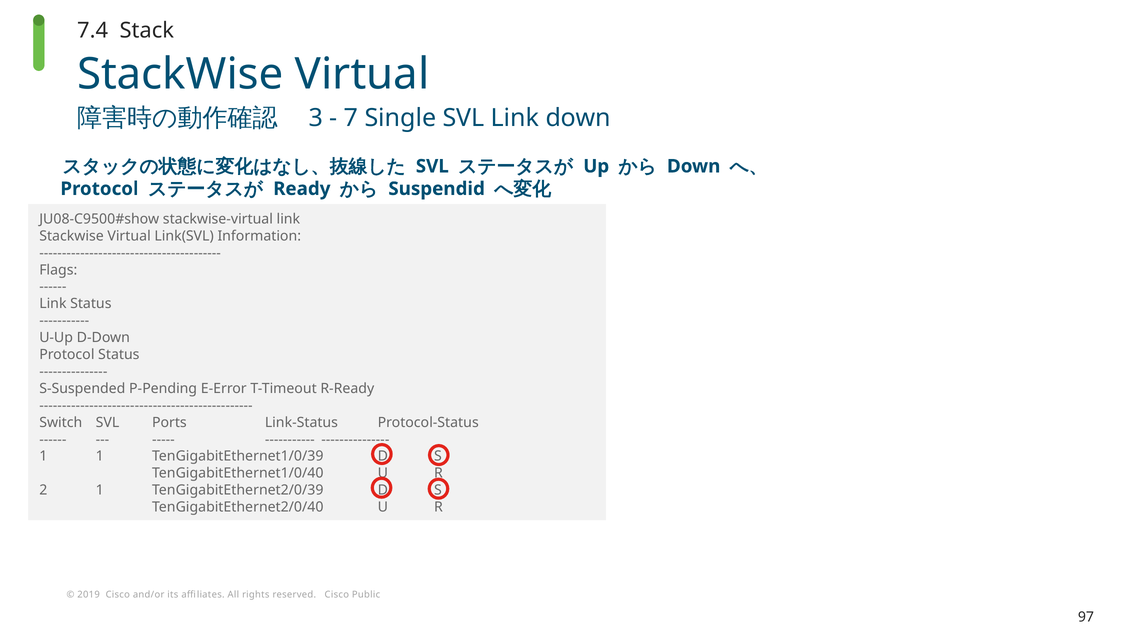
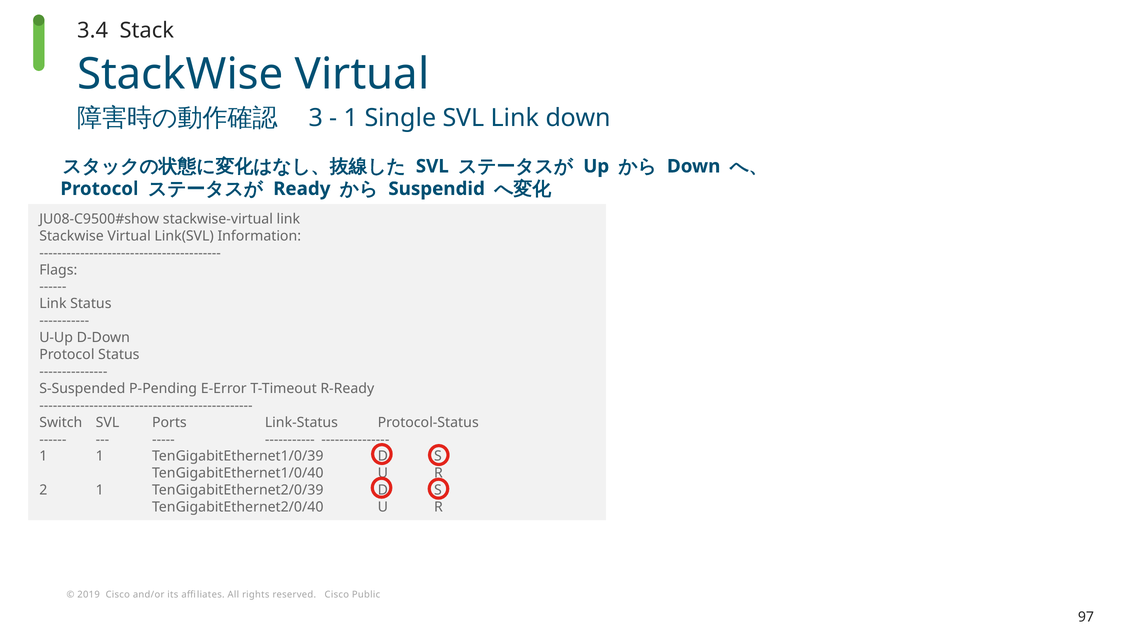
7.4: 7.4 -> 3.4 (93, 30)
7: 7 -> 1 (351, 118)
